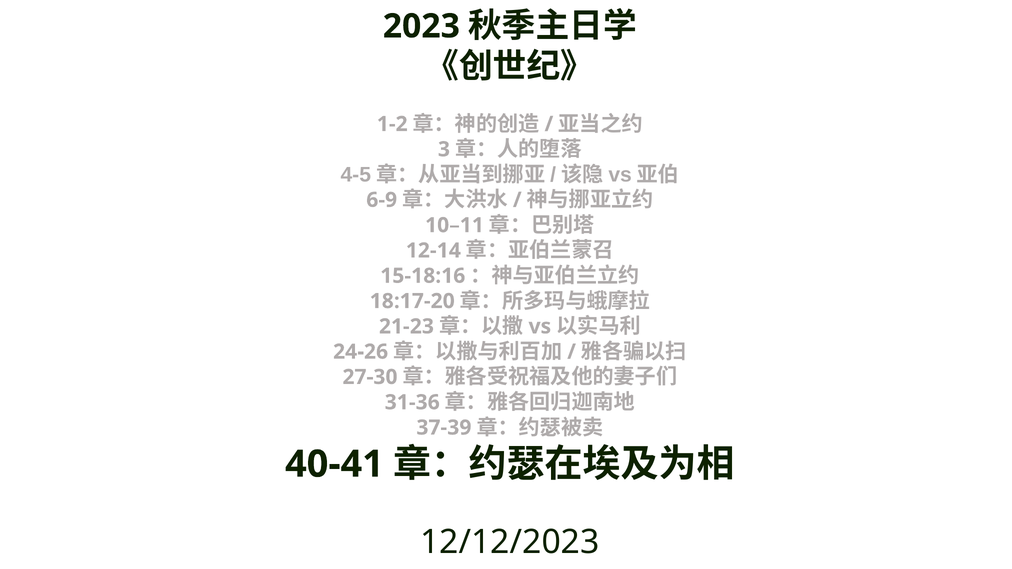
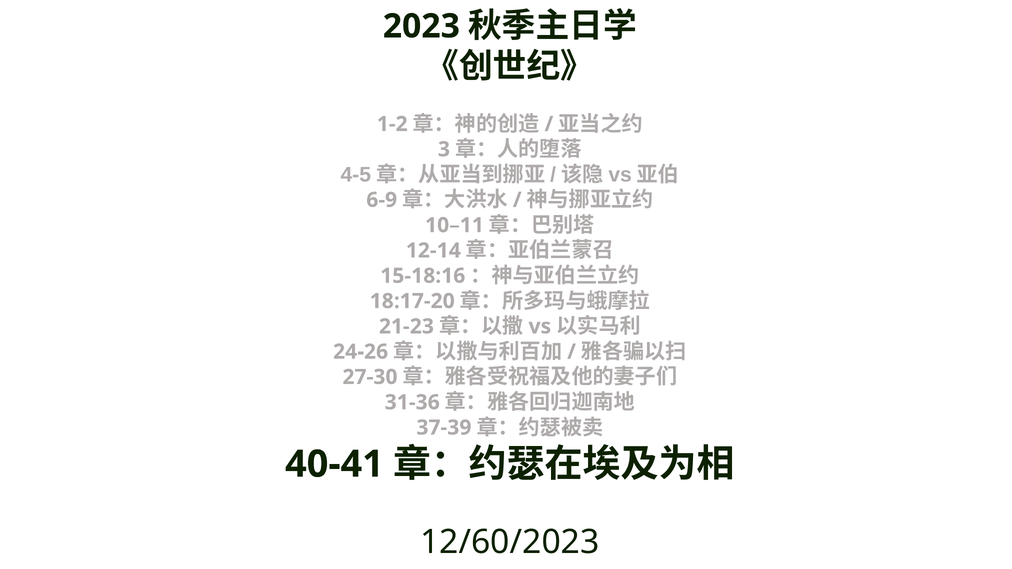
12/12/2023: 12/12/2023 -> 12/60/2023 (510, 543)
